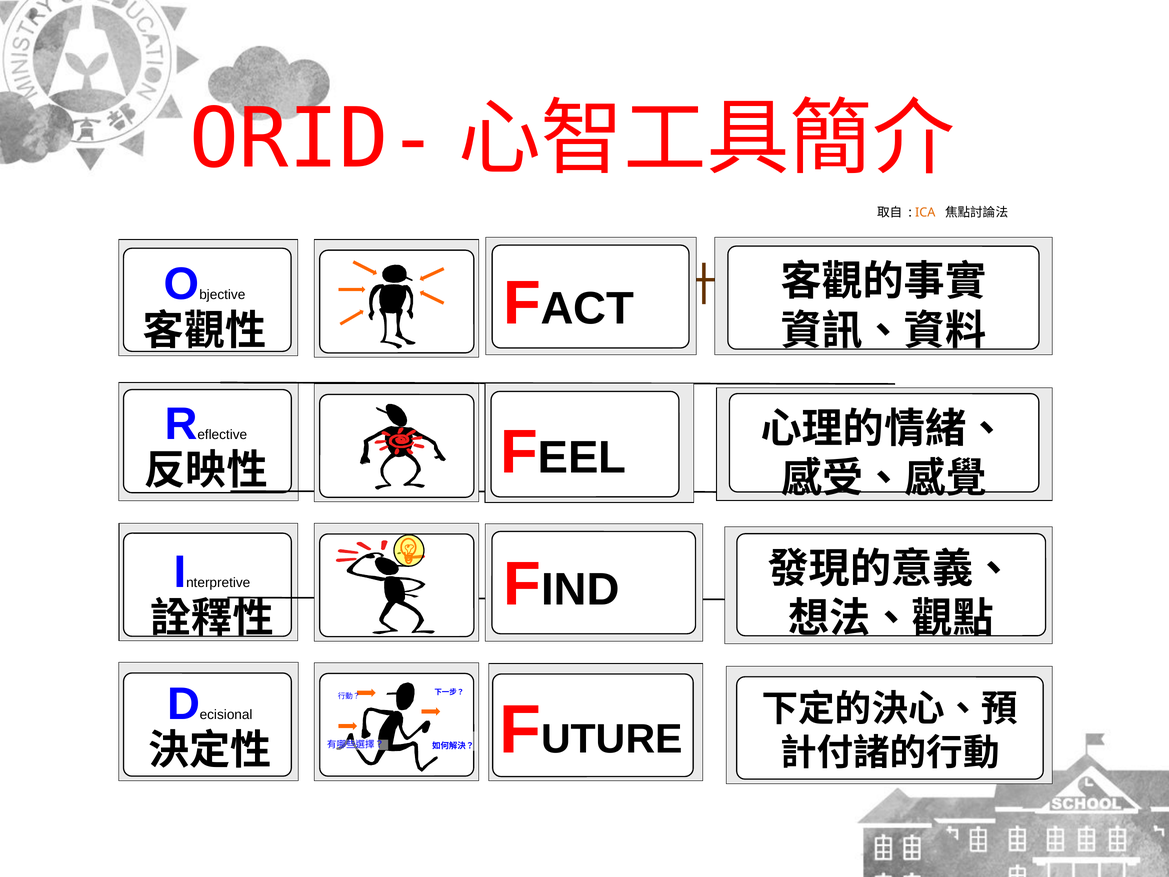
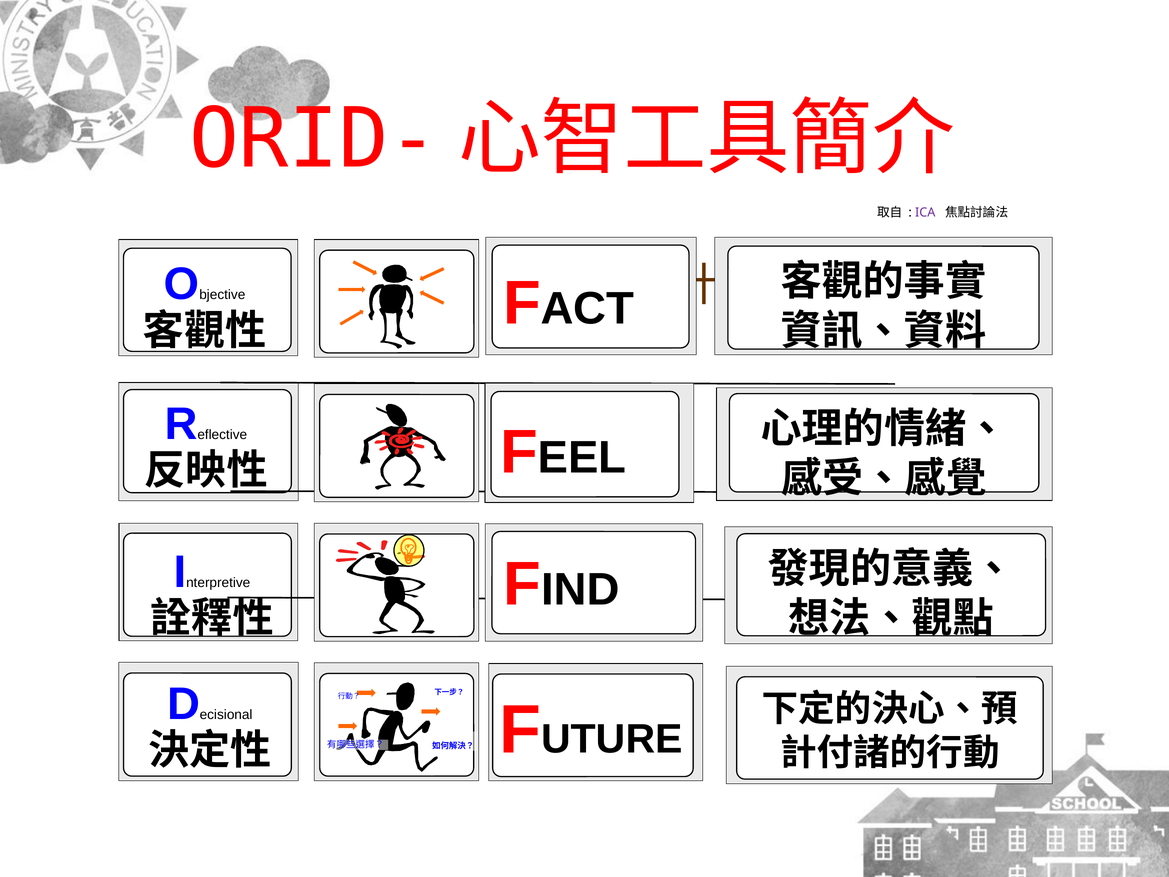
ICA colour: orange -> purple (925, 213)
